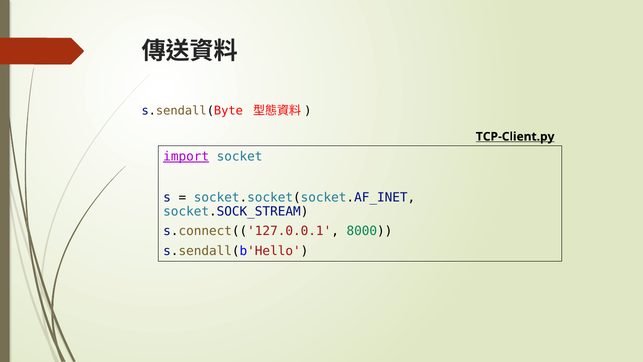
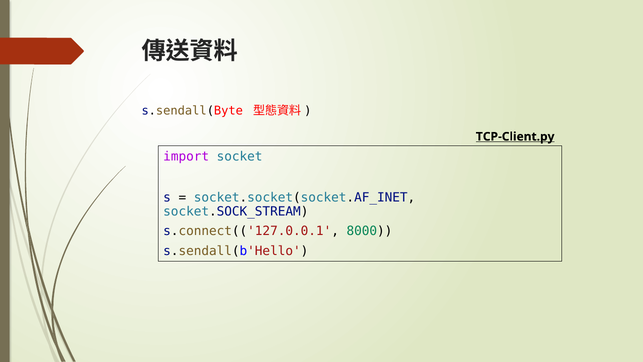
import underline: present -> none (186, 156)
